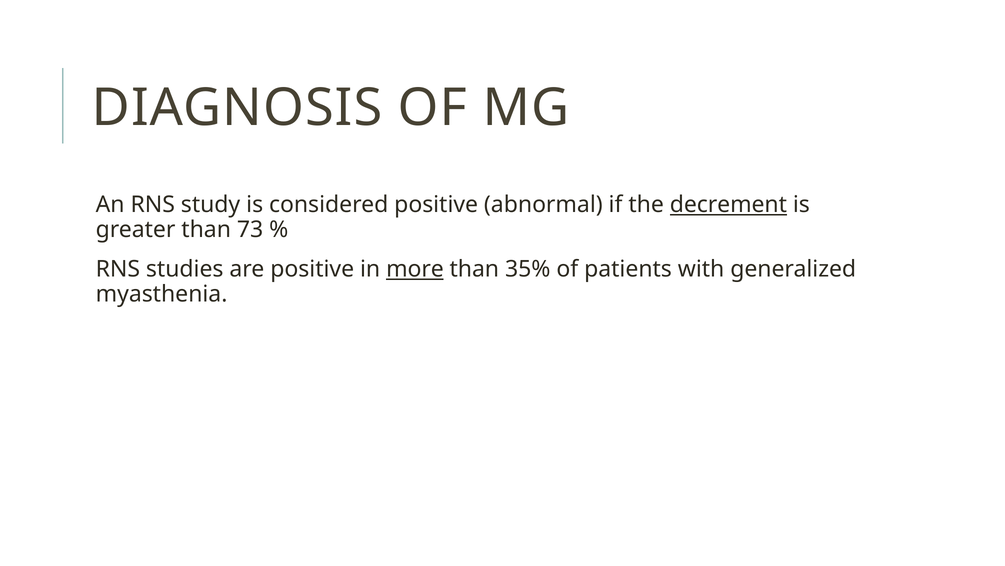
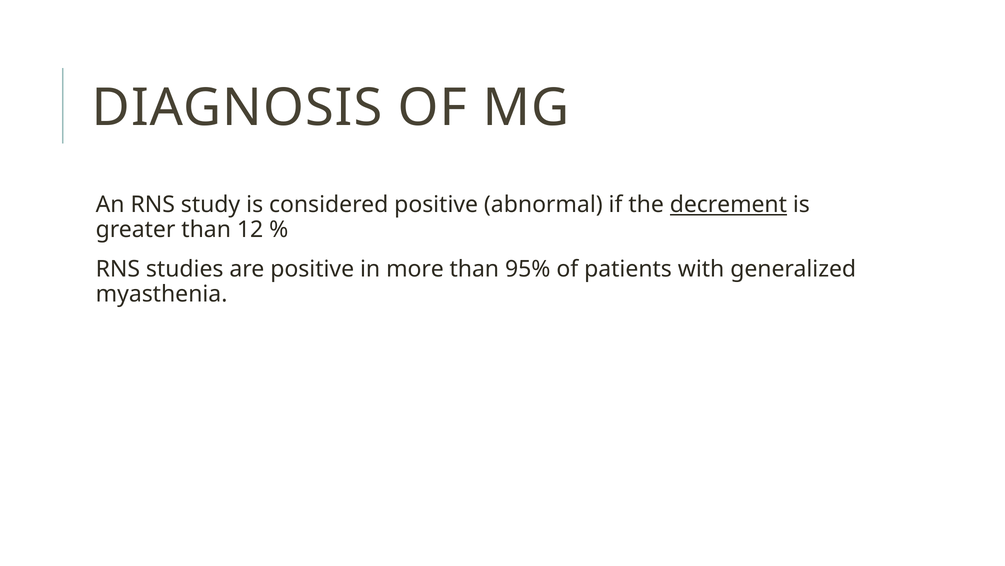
73: 73 -> 12 (250, 229)
more underline: present -> none (415, 269)
35%: 35% -> 95% (528, 269)
